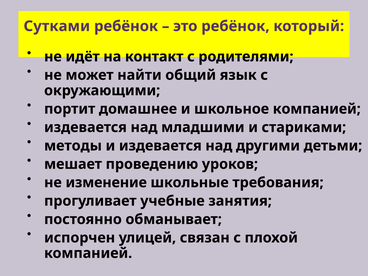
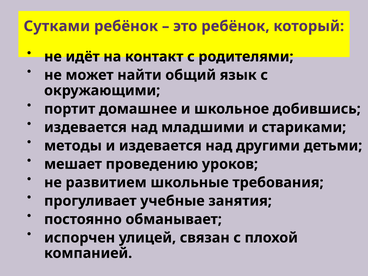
школьное компанией: компанией -> добившись (317, 109)
изменение: изменение -> развитием (106, 183)
